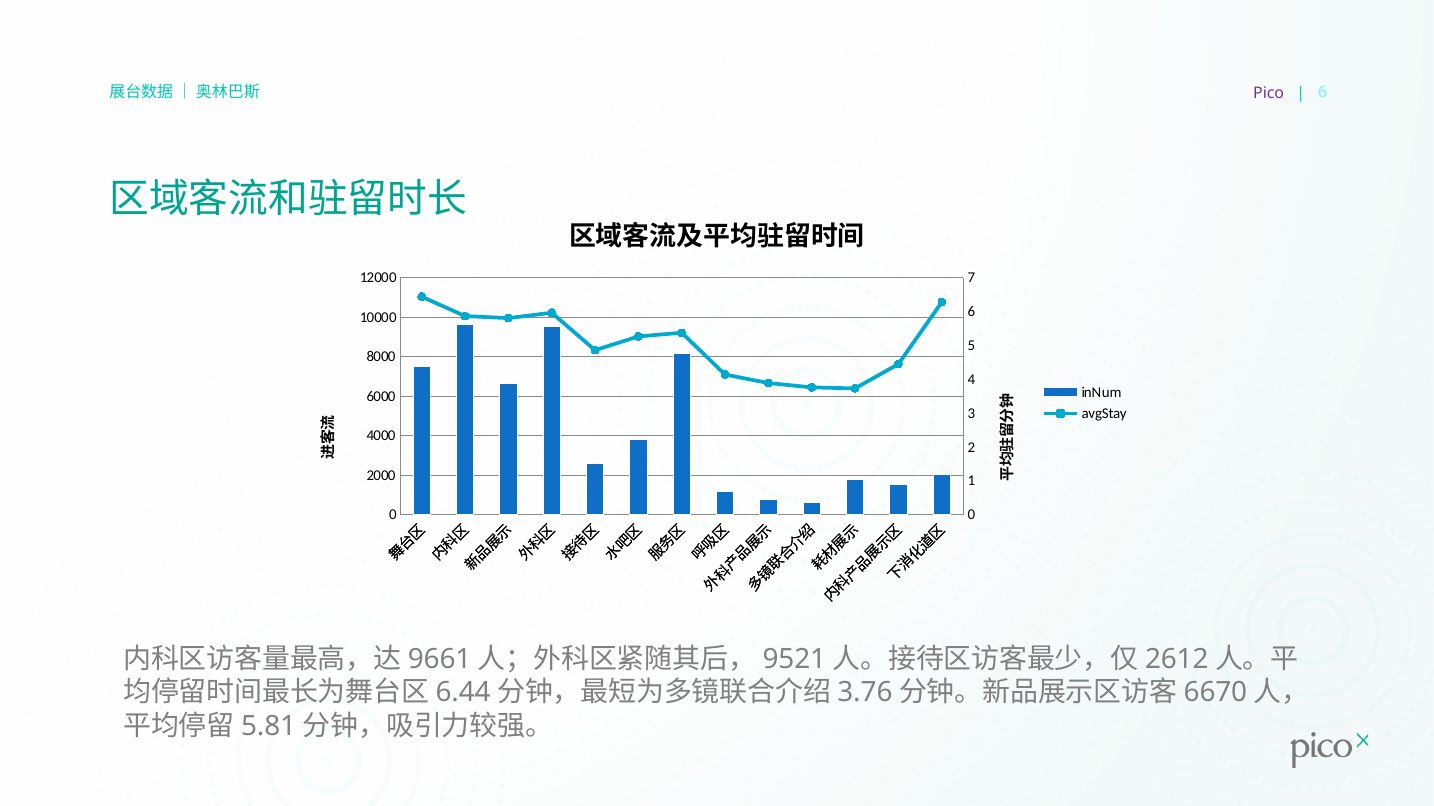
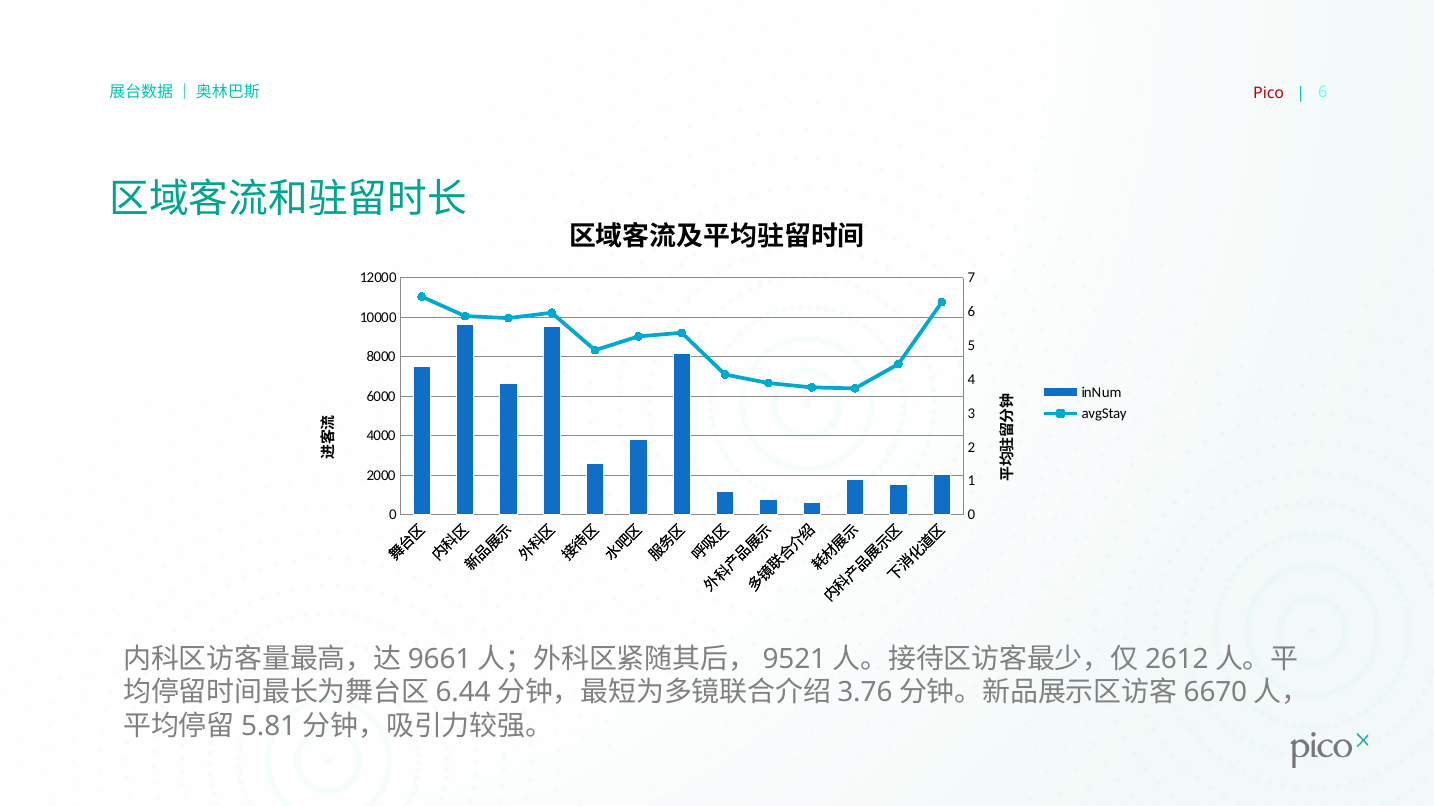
Pico colour: purple -> red (1269, 93)
